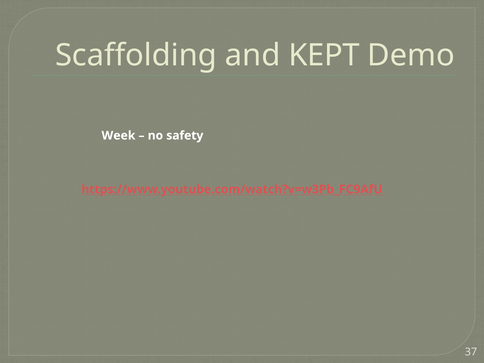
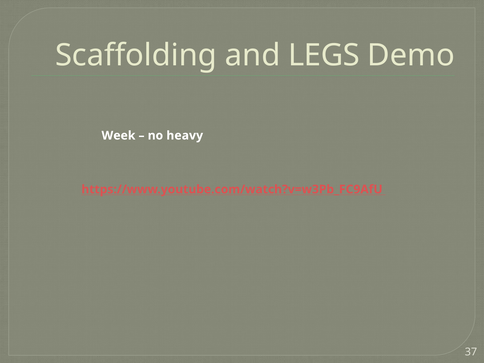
KEPT: KEPT -> LEGS (324, 55)
safety: safety -> heavy (185, 136)
